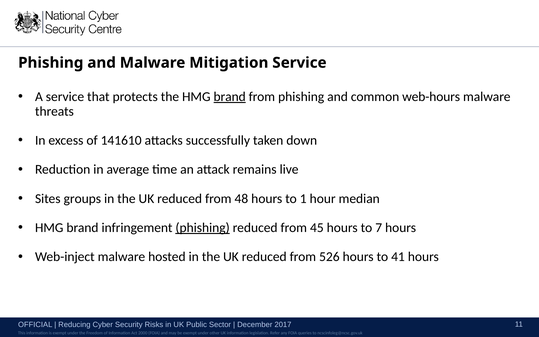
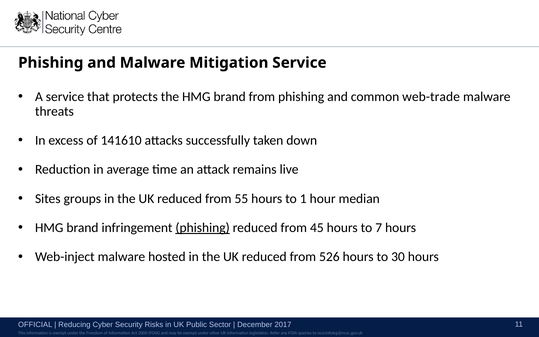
brand underline: present -> none (230, 97)
web-hours: web-hours -> web-trade (431, 97)
48: 48 -> 55 (241, 198)
41: 41 -> 30 (398, 257)
